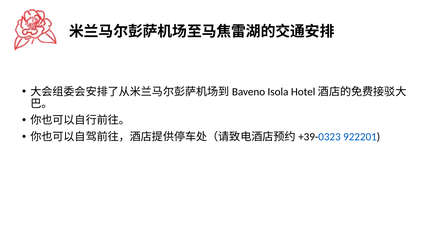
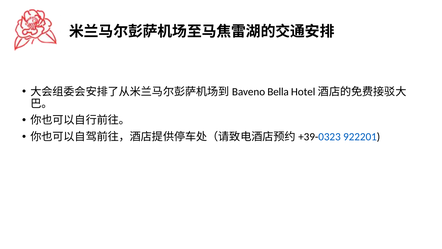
Isola: Isola -> Bella (278, 92)
